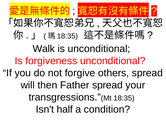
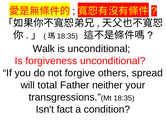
then: then -> total (47, 85)
Father spread: spread -> neither (107, 85)
half: half -> fact (65, 110)
